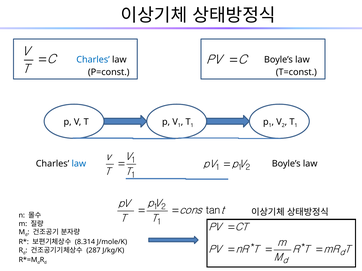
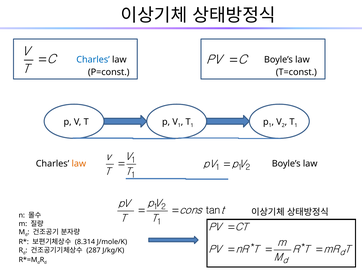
law colour: blue -> orange (79, 164)
